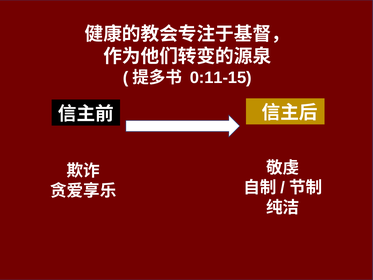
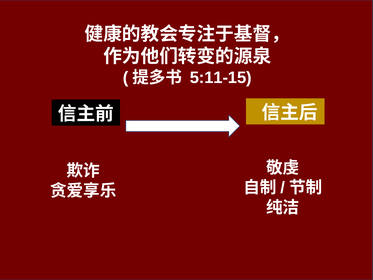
0:11-15: 0:11-15 -> 5:11-15 (221, 77)
